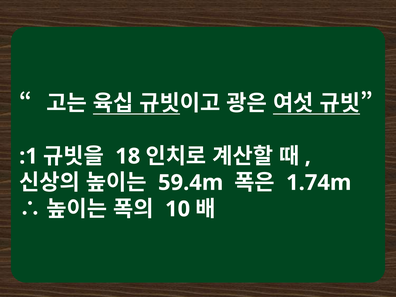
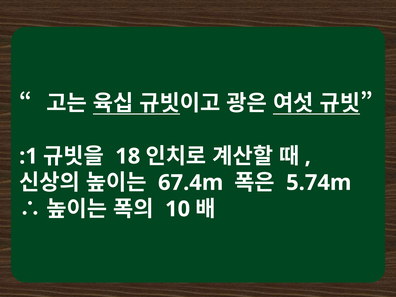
59.4m: 59.4m -> 67.4m (191, 183)
1.74m: 1.74m -> 5.74m (319, 183)
